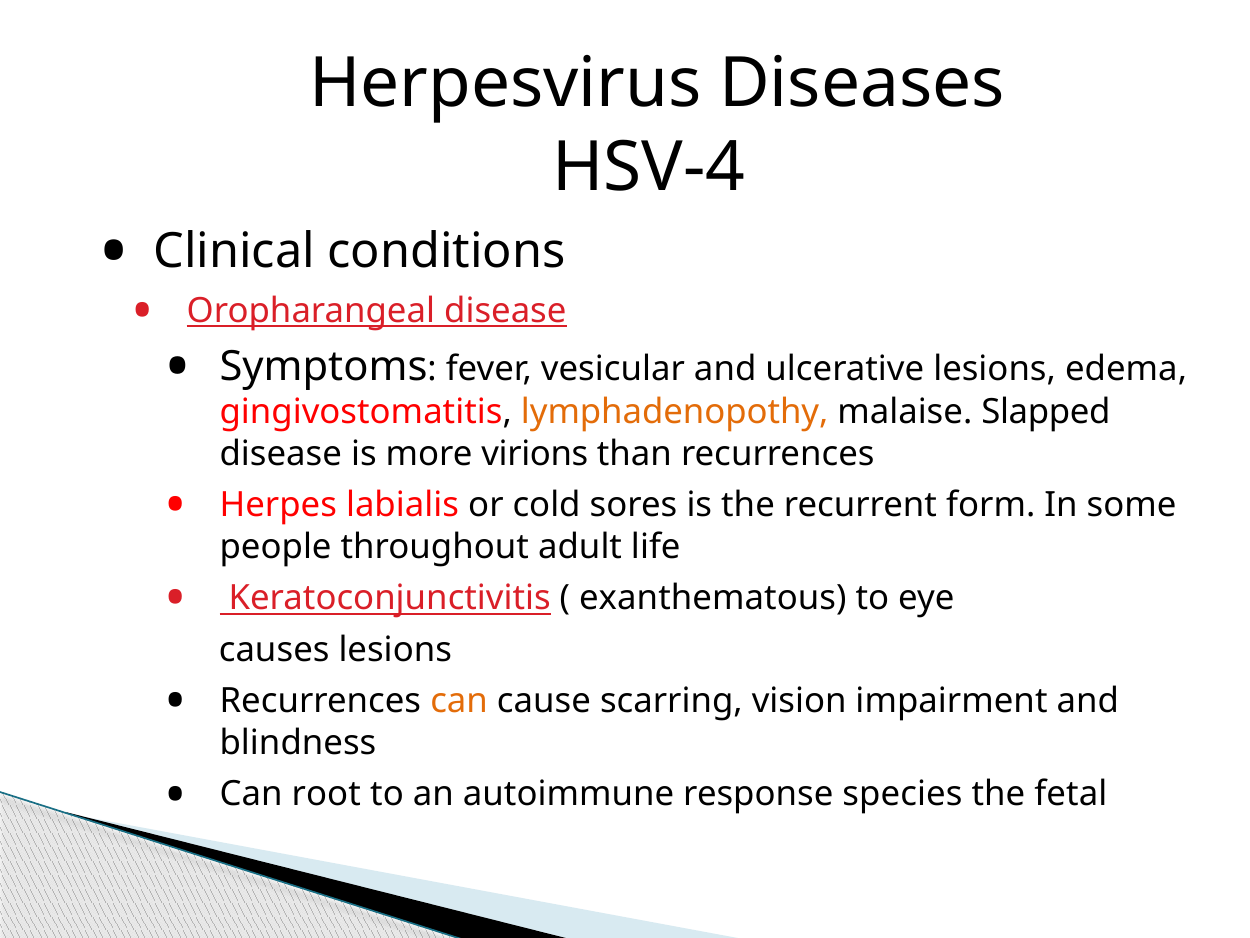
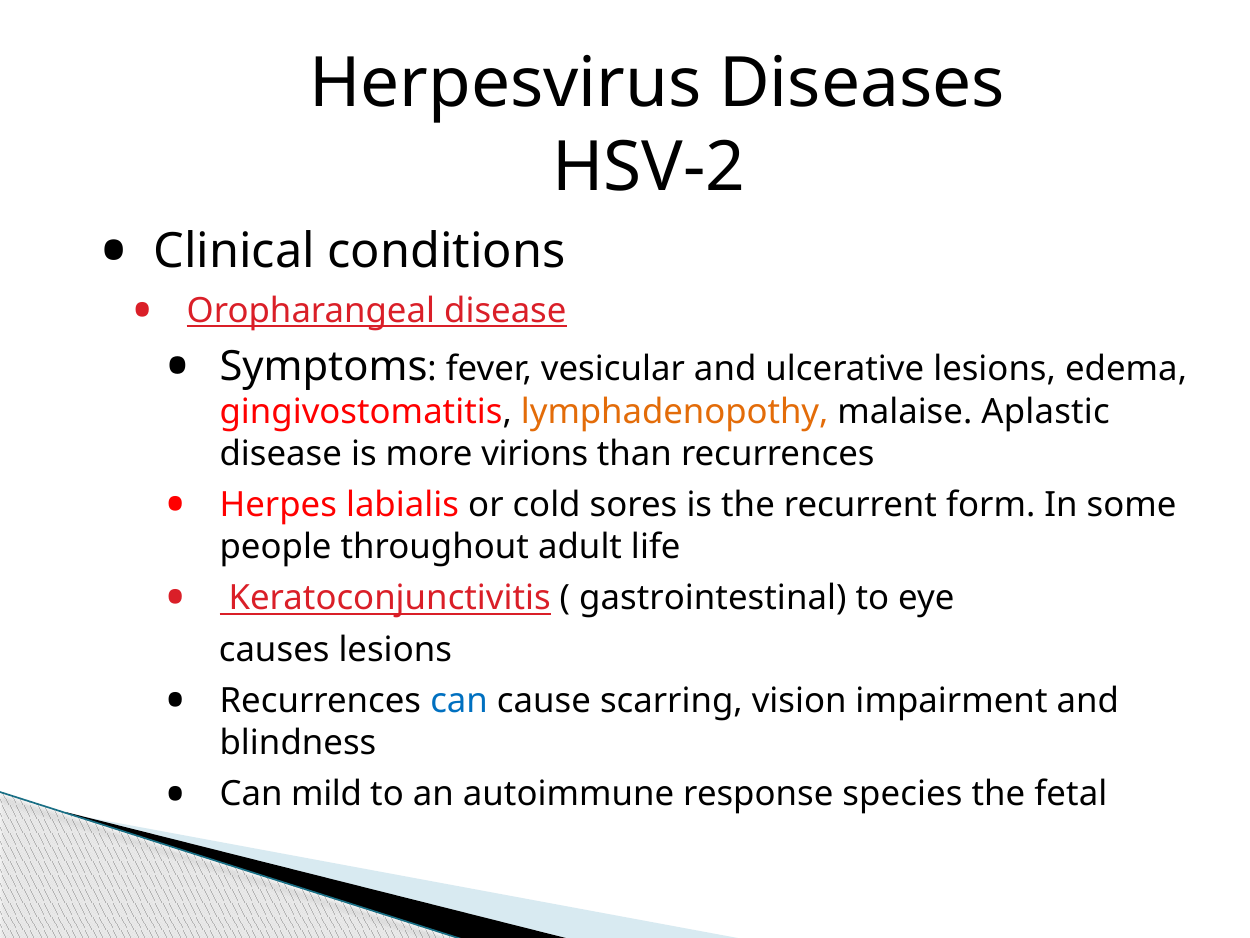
HSV-4: HSV-4 -> HSV-2 (649, 167)
Slapped: Slapped -> Aplastic (1046, 412)
exanthematous: exanthematous -> gastrointestinal (713, 598)
can colour: orange -> blue (459, 701)
root: root -> mild (327, 794)
